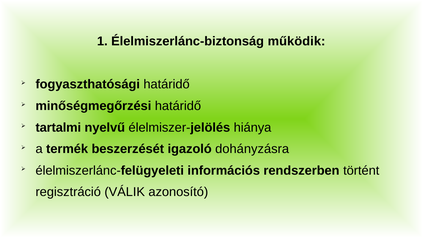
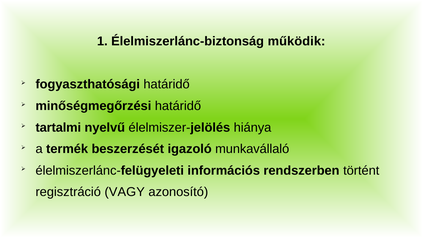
dohányzásra: dohányzásra -> munkavállaló (252, 149)
VÁLIK: VÁLIK -> VAGY (125, 192)
